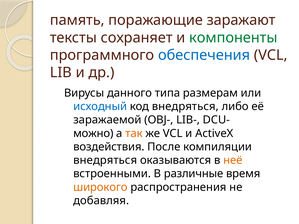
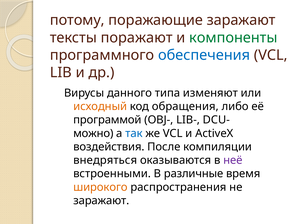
память: память -> потому (77, 20)
сохраняет: сохраняет -> поражают (137, 38)
размерам: размерам -> изменяют (210, 93)
исходный colour: blue -> orange (100, 107)
код внедряться: внедряться -> обращения (185, 107)
заражаемой: заражаемой -> программой (107, 120)
так colour: orange -> blue (134, 133)
неё colour: orange -> purple (233, 160)
добавляя: добавляя -> заражают (101, 201)
